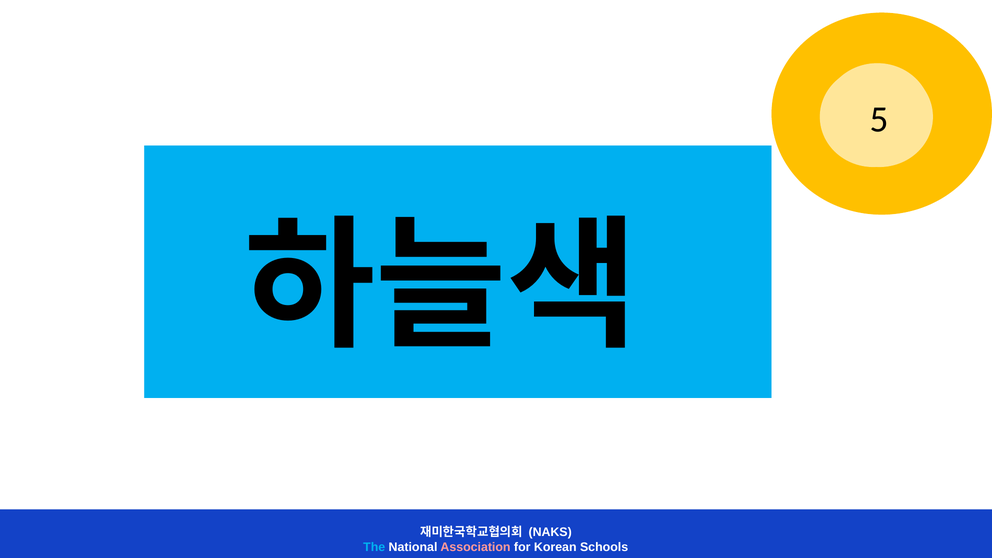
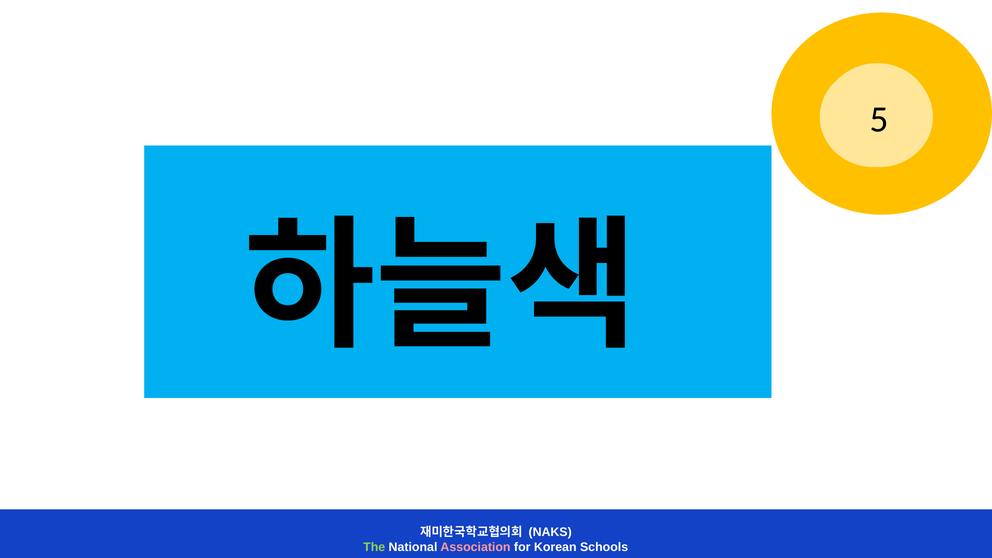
The colour: light blue -> light green (374, 547)
